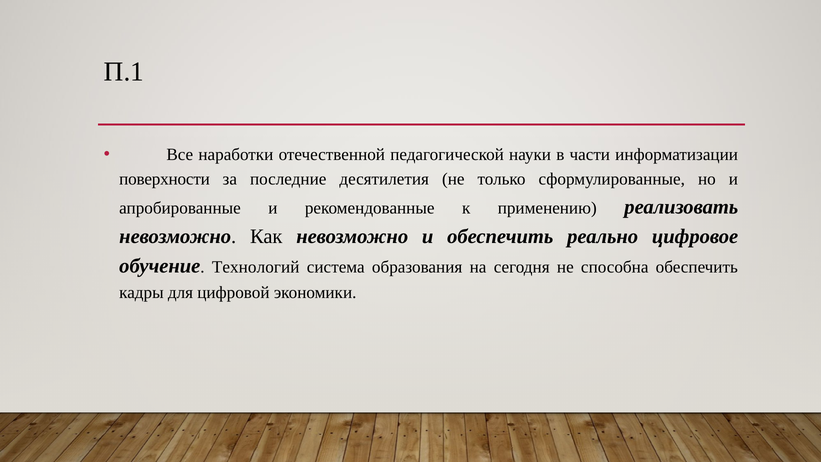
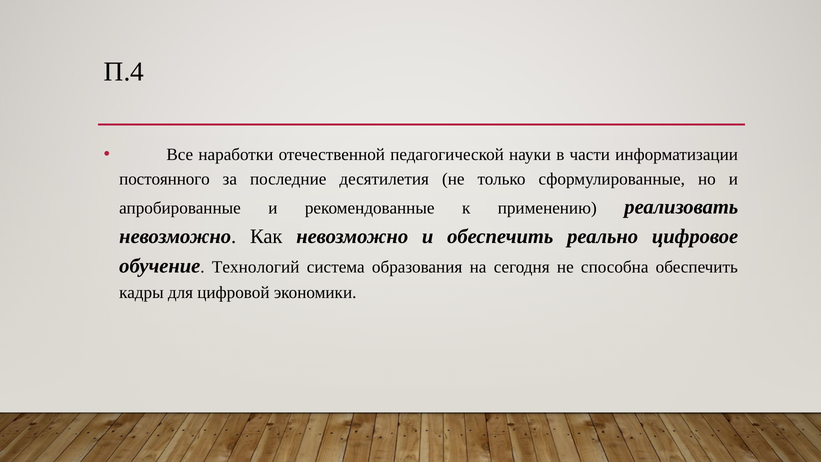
П.1: П.1 -> П.4 (124, 72)
поверхности: поверхности -> постоянного (164, 179)
